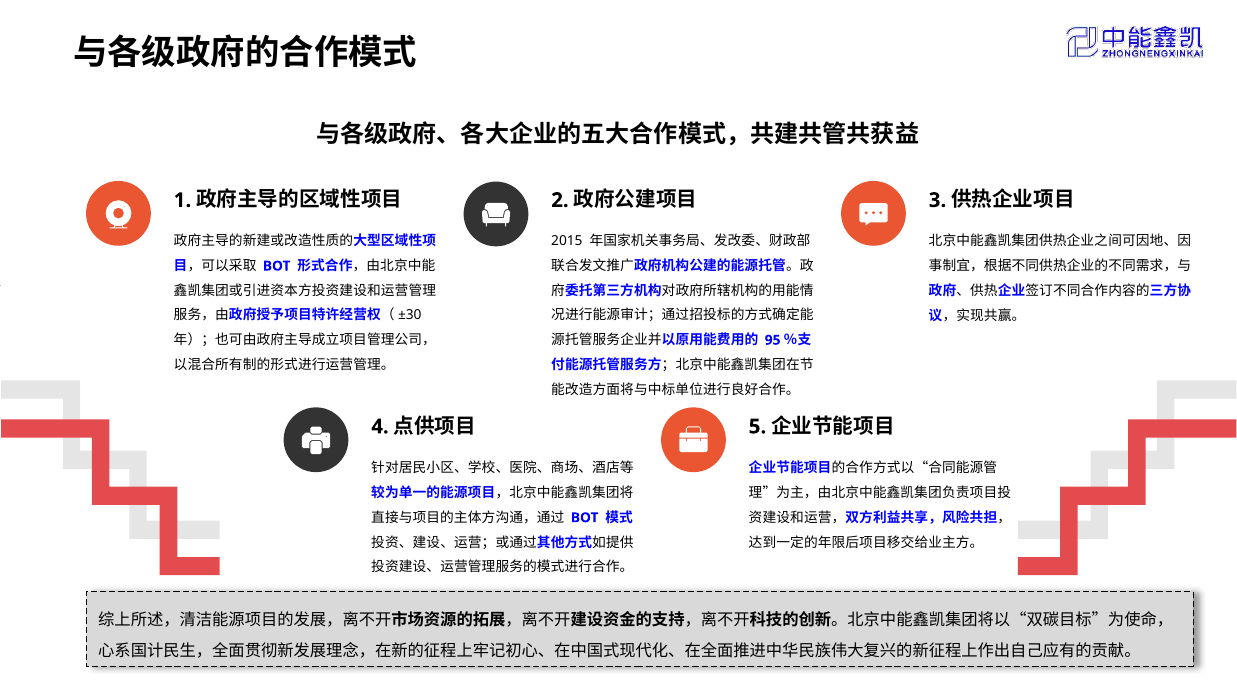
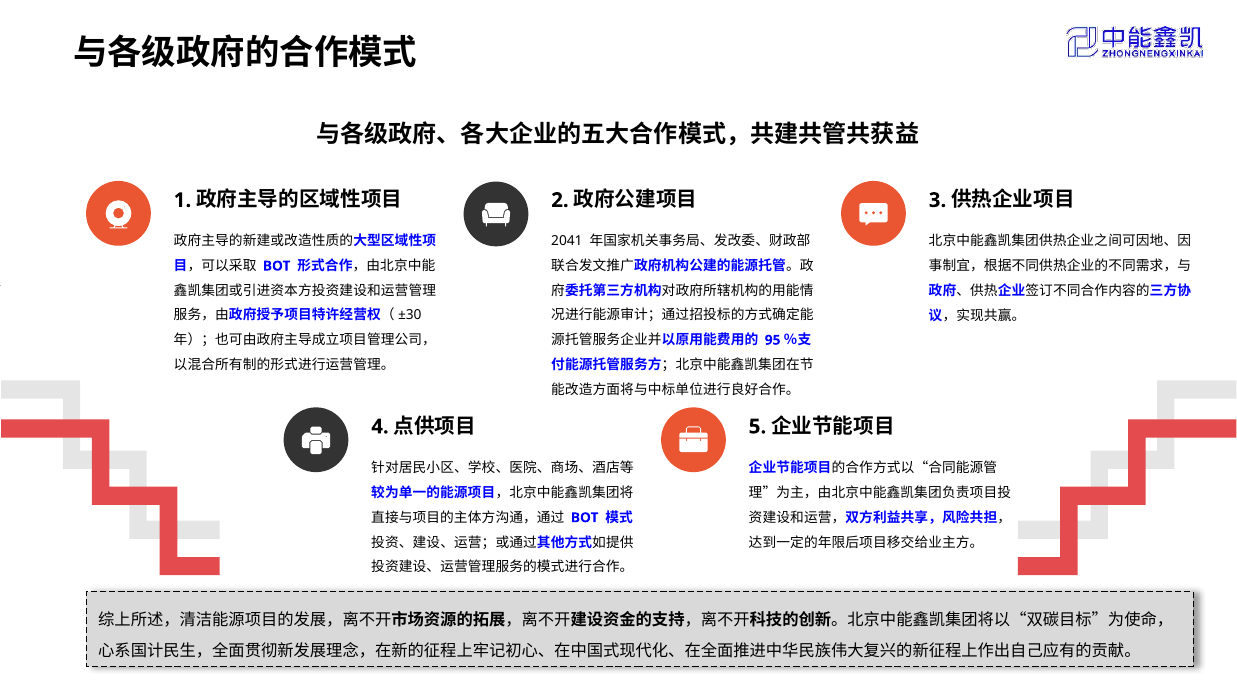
2015: 2015 -> 2041 (567, 241)
